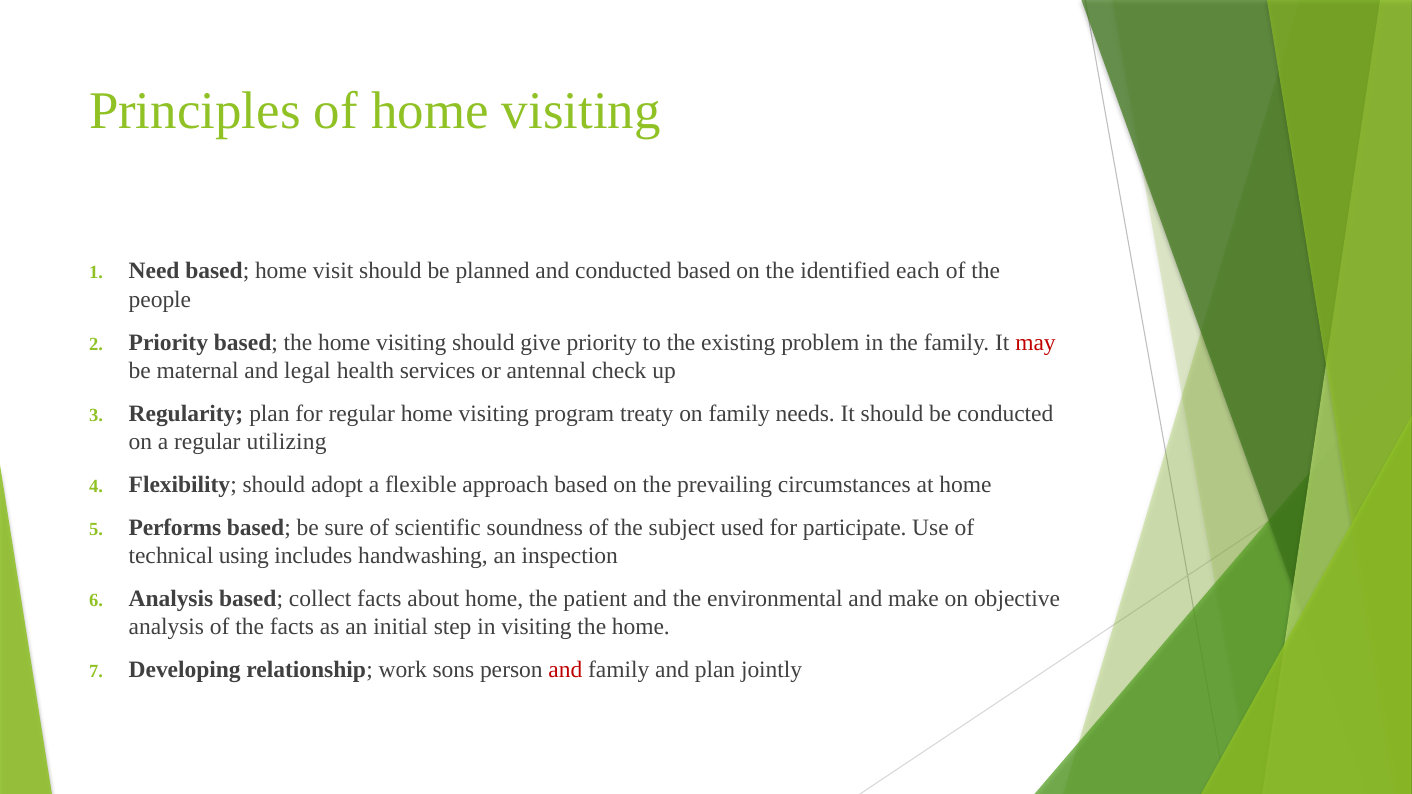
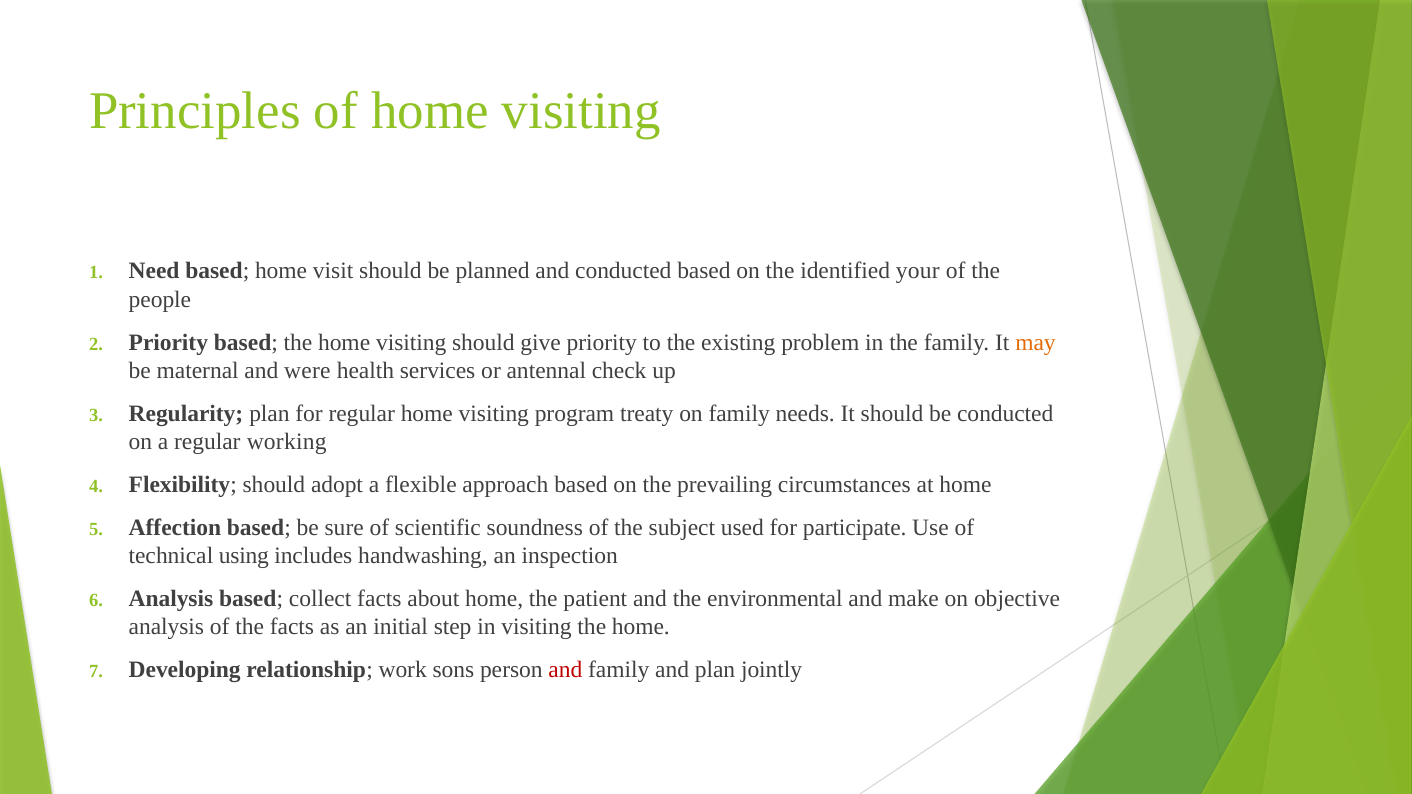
each: each -> your (918, 271)
may colour: red -> orange (1036, 342)
legal: legal -> were (307, 371)
utilizing: utilizing -> working (287, 442)
Performs: Performs -> Affection (175, 528)
